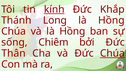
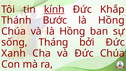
Long: Long -> Bước (55, 20)
Chiêm: Chiêm -> Tháng (53, 42)
Thân: Thân -> Xanh (14, 53)
Chúa underline: present -> none (112, 53)
